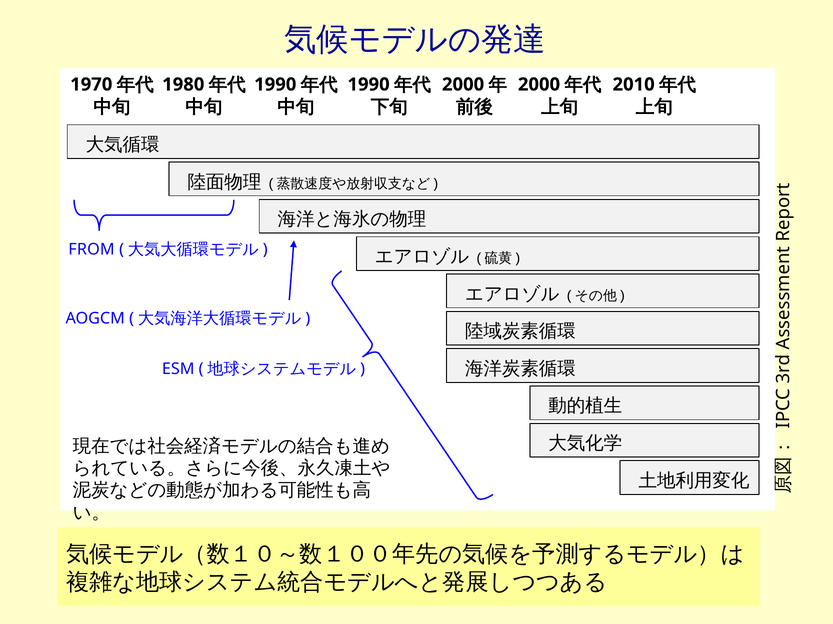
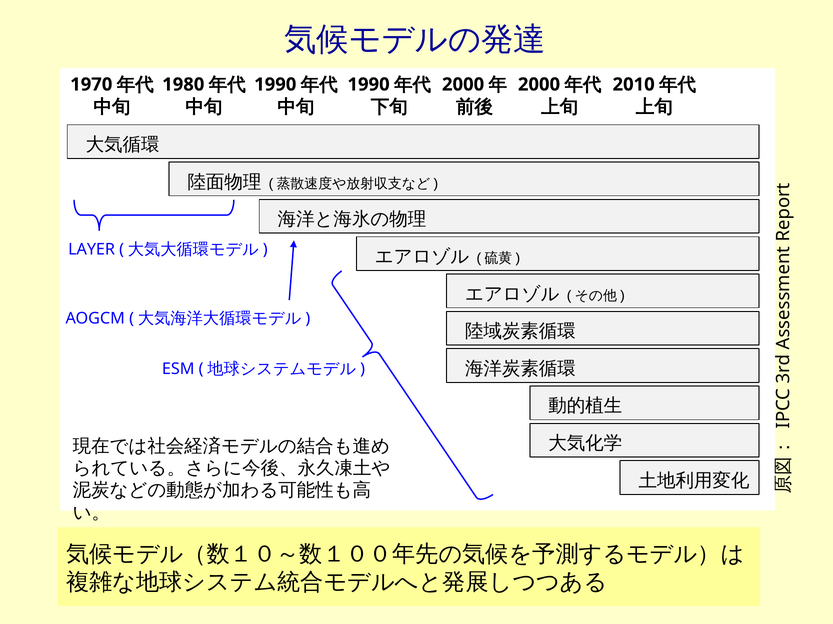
FROM: FROM -> LAYER (92, 250)
